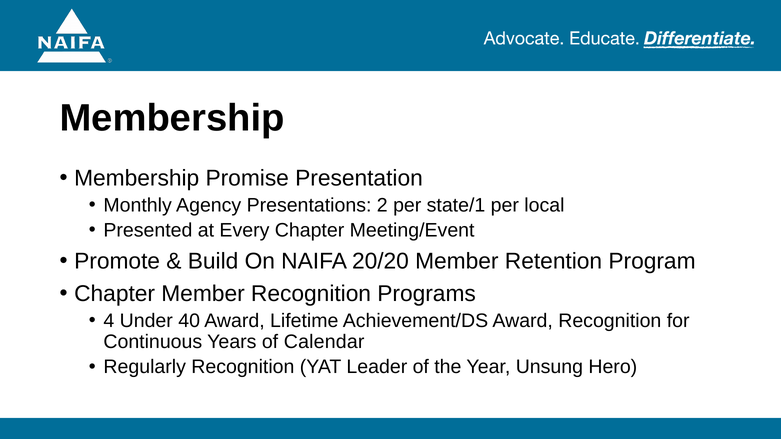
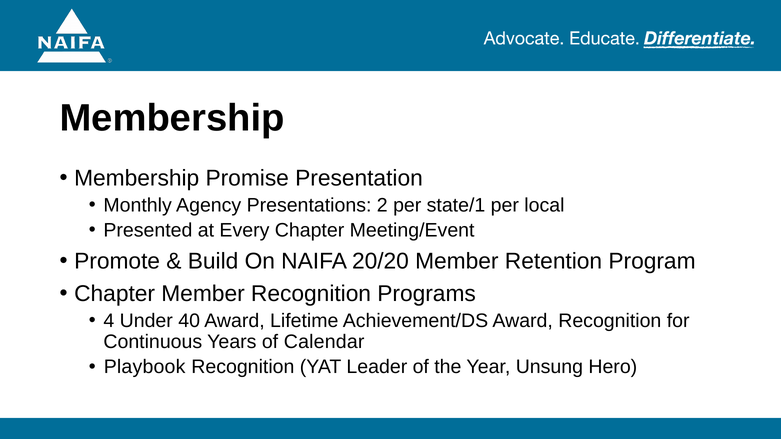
Regularly: Regularly -> Playbook (145, 367)
